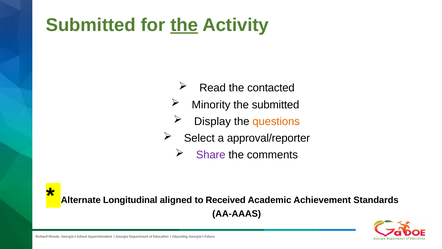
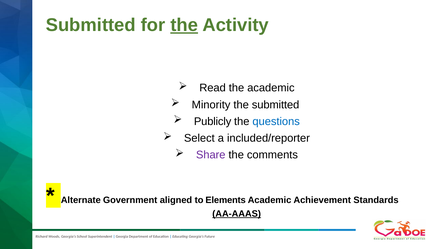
the contacted: contacted -> academic (271, 88)
Display: Display -> Publicly (213, 121)
questions colour: orange -> blue (276, 121)
approval/reporter: approval/reporter -> included/reporter (268, 138)
Longitudinal: Longitudinal -> Government (130, 200)
Received: Received -> Elements (226, 200)
AA-AAAS underline: none -> present (237, 213)
